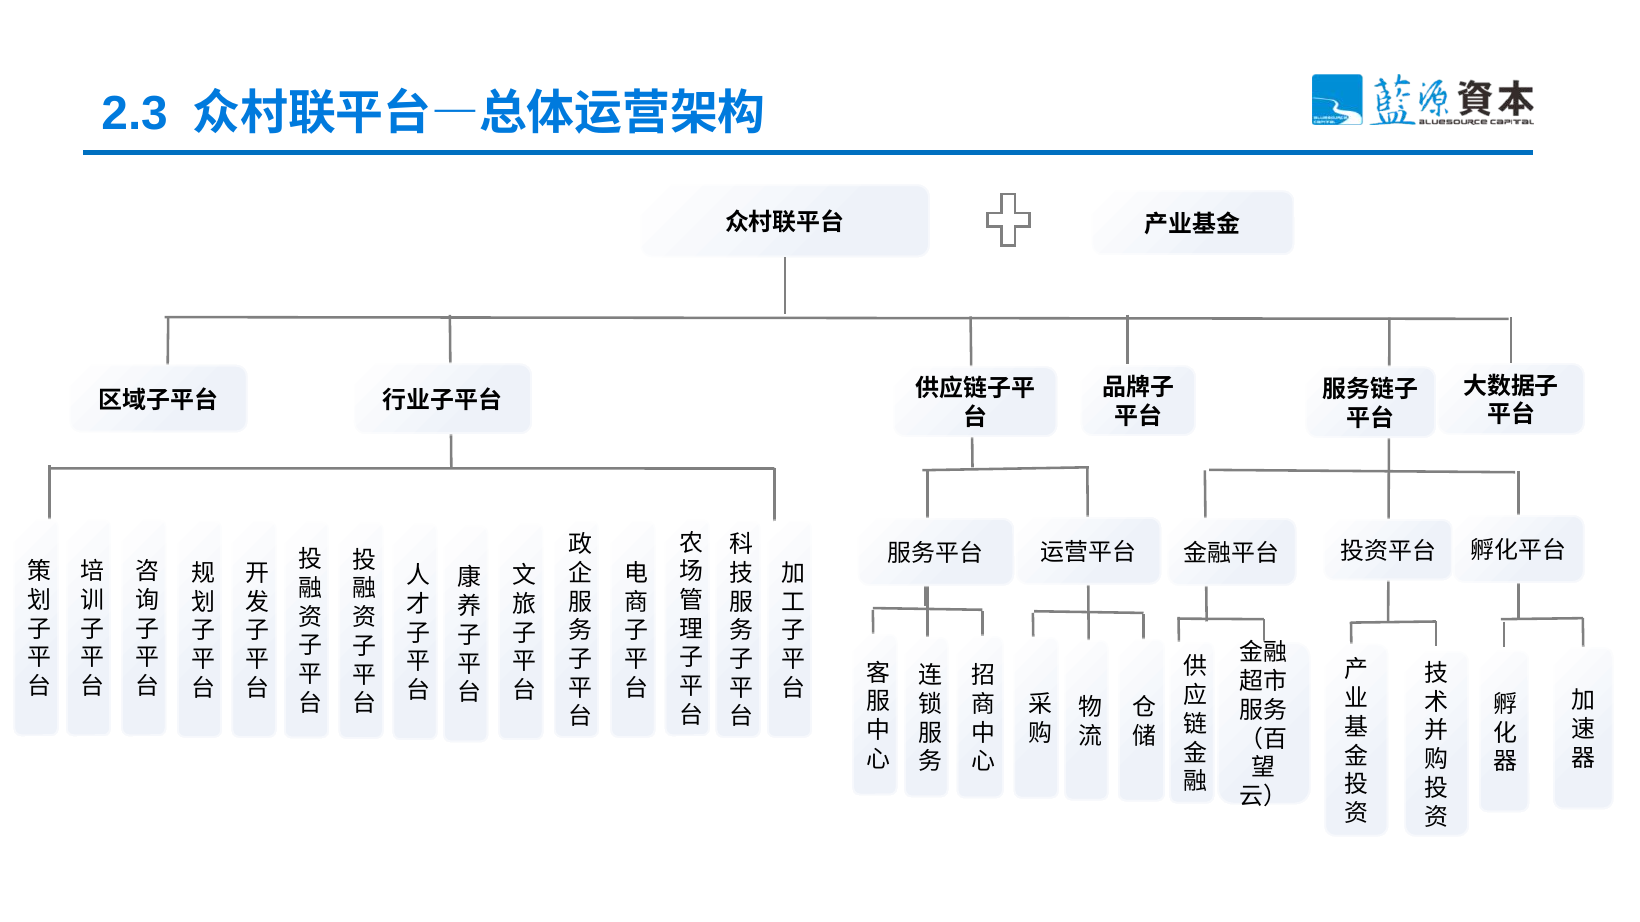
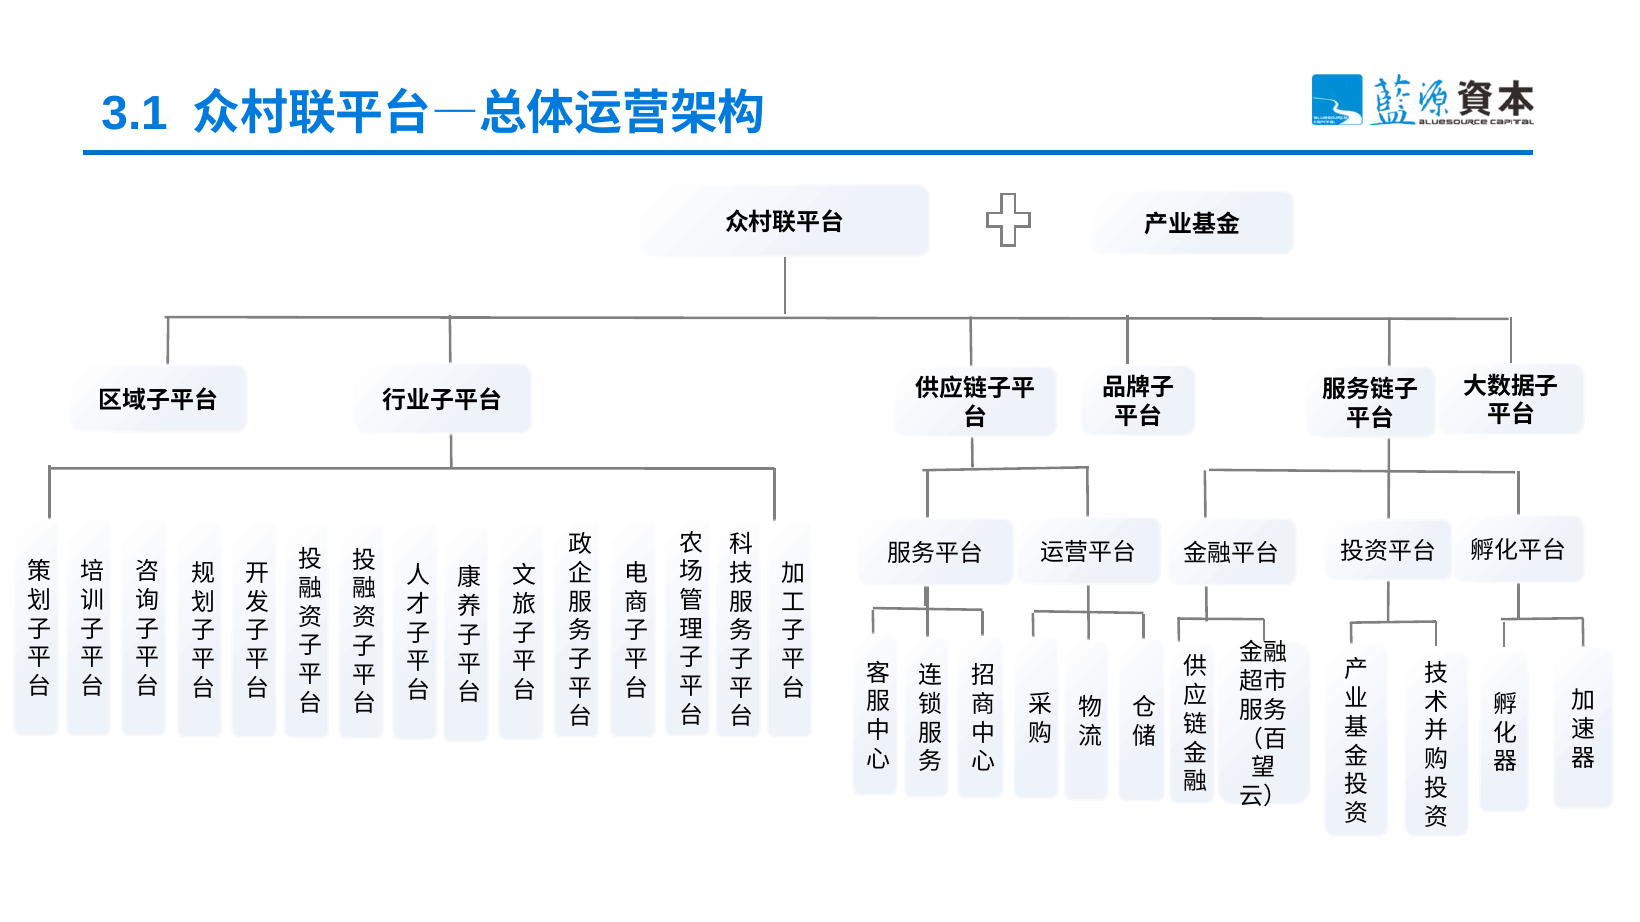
2.3: 2.3 -> 3.1 (135, 114)
